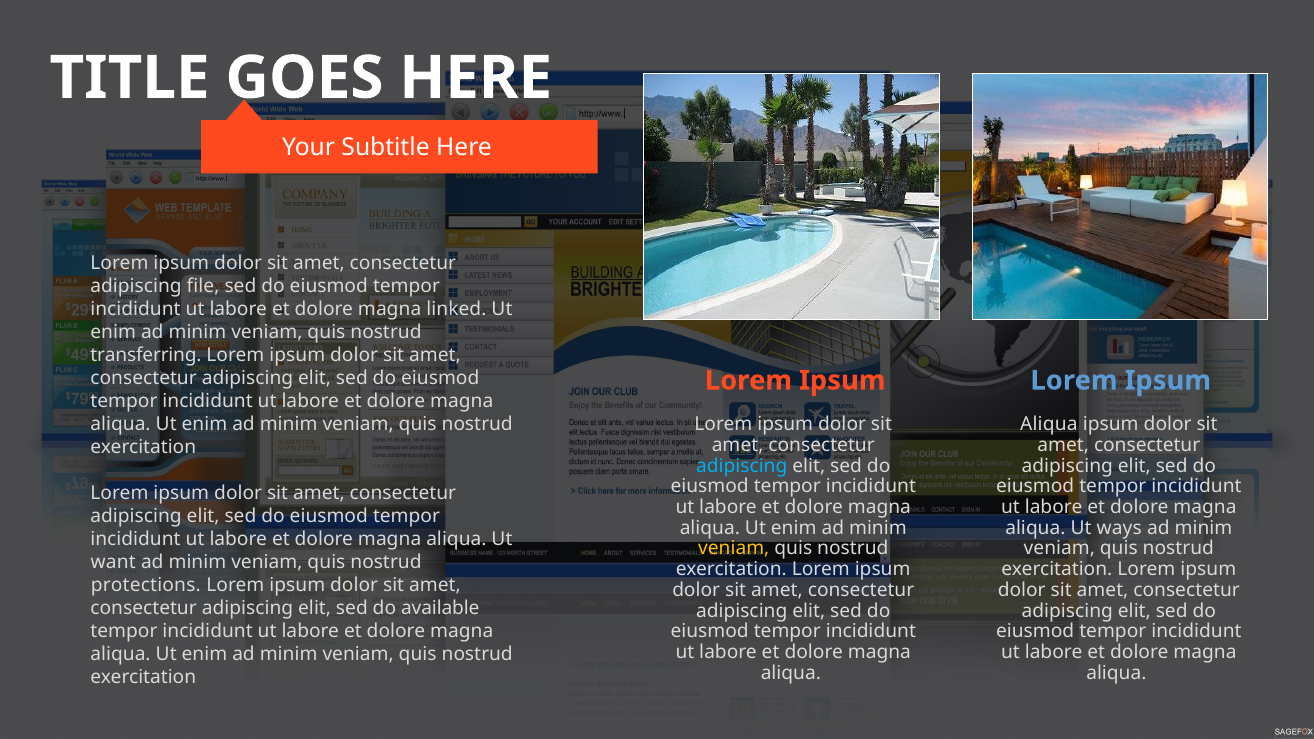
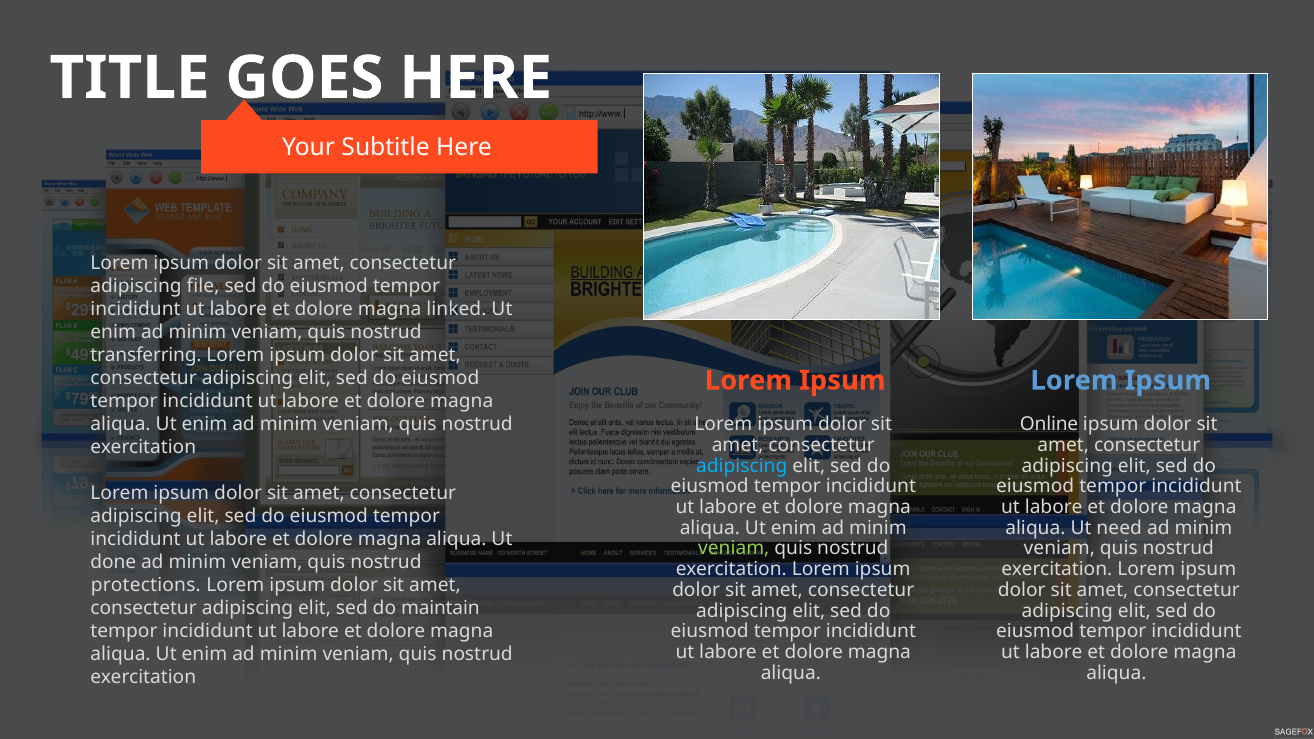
Aliqua: Aliqua -> Online (1049, 424)
ways: ways -> need (1119, 528)
veniam colour: yellow -> light green (734, 549)
want: want -> done (113, 562)
available: available -> maintain (440, 608)
